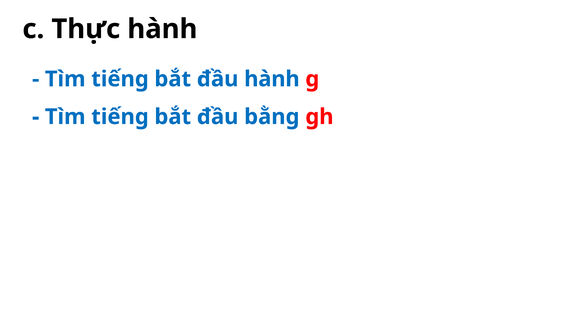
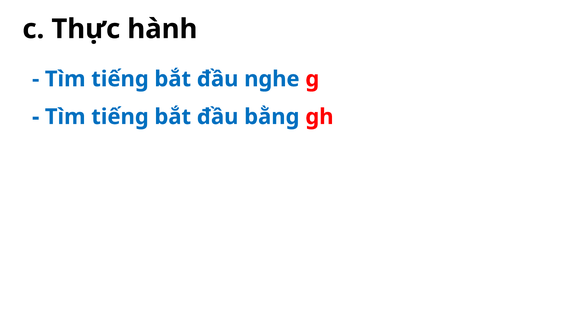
đầu hành: hành -> nghe (272, 79)
